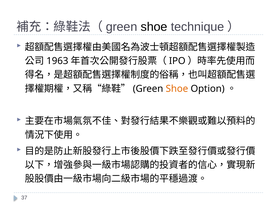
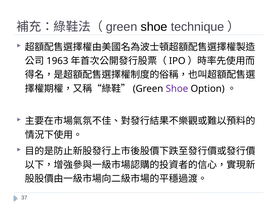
Shoe colour: orange -> purple (177, 89)
